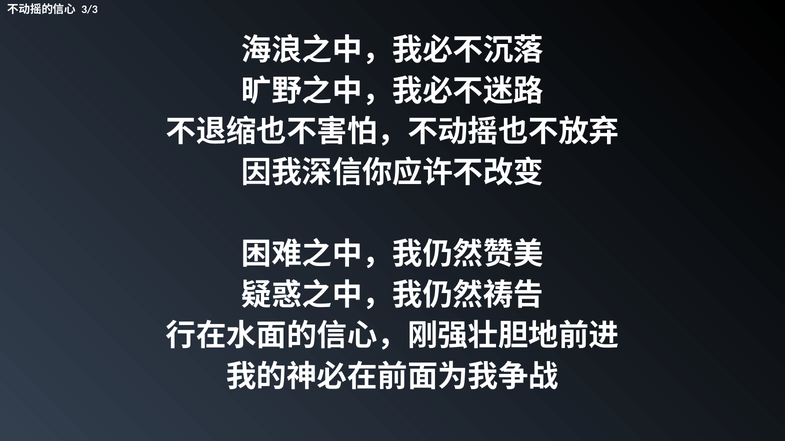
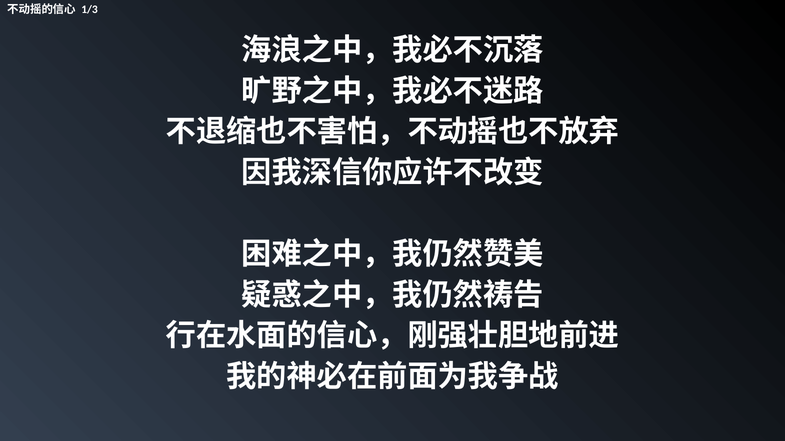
3/3: 3/3 -> 1/3 (90, 10)
